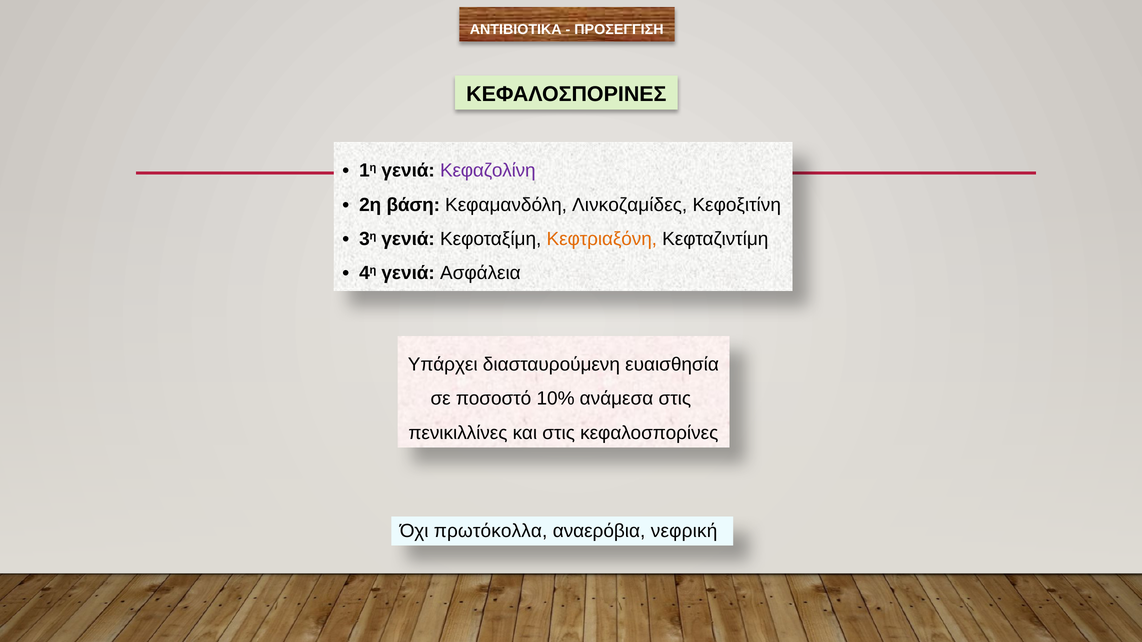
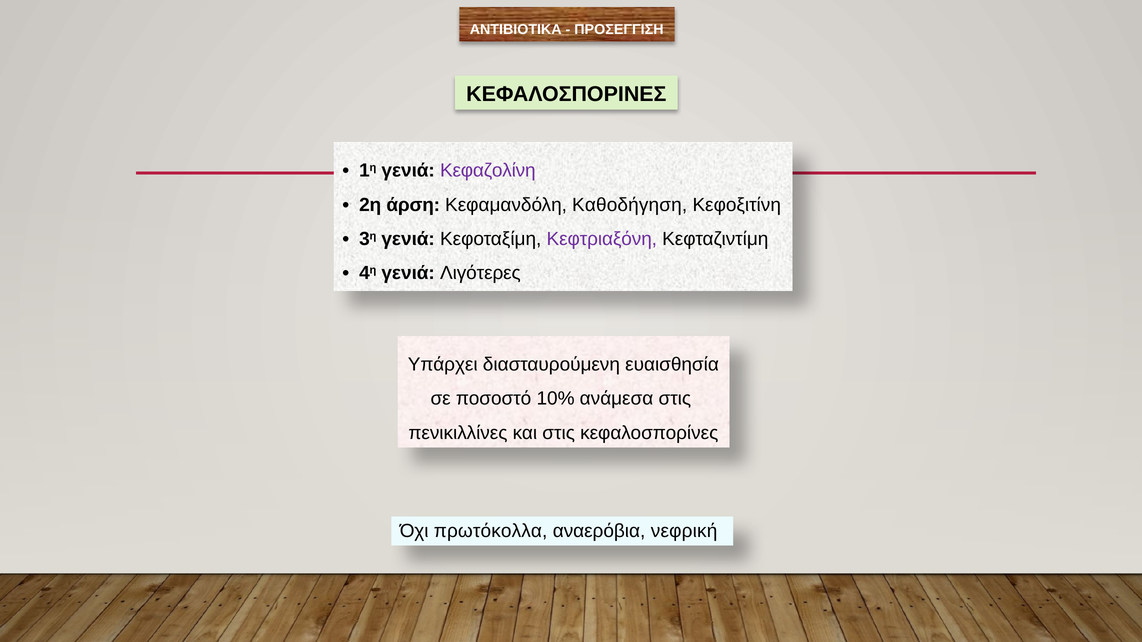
βάση: βάση -> άρση (413, 205)
Λινκοζαμίδες: Λινκοζαμίδες -> Καθοδήγηση (630, 205)
Κεφτριαξόνη colour: orange -> purple (602, 239)
Ασφάλεια: Ασφάλεια -> Λιγότερες (480, 273)
